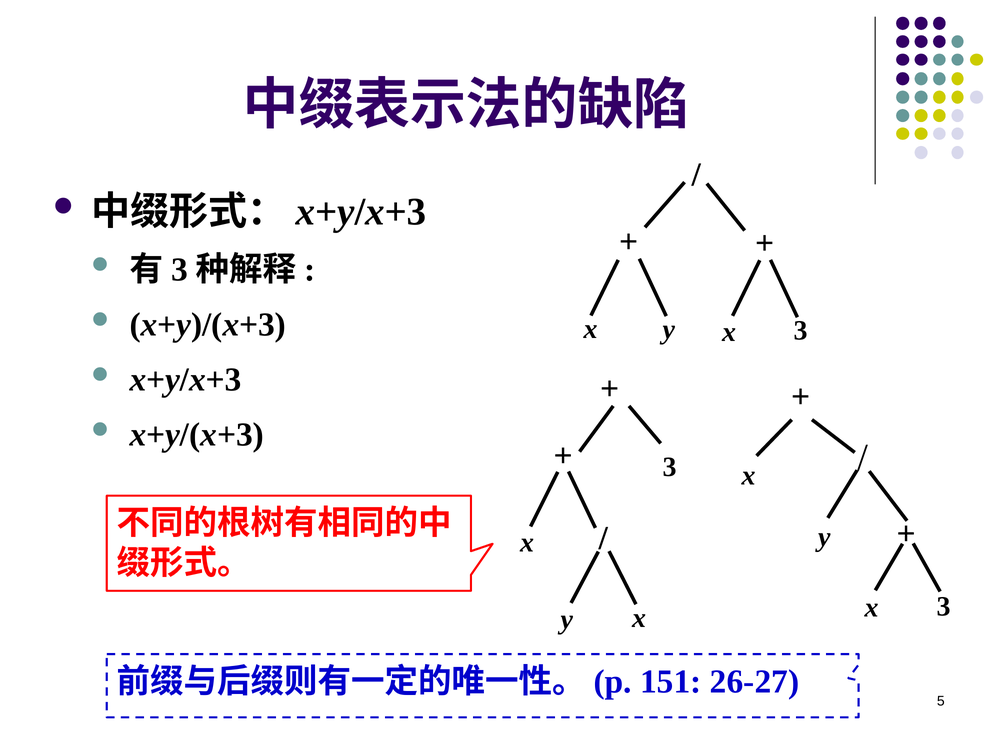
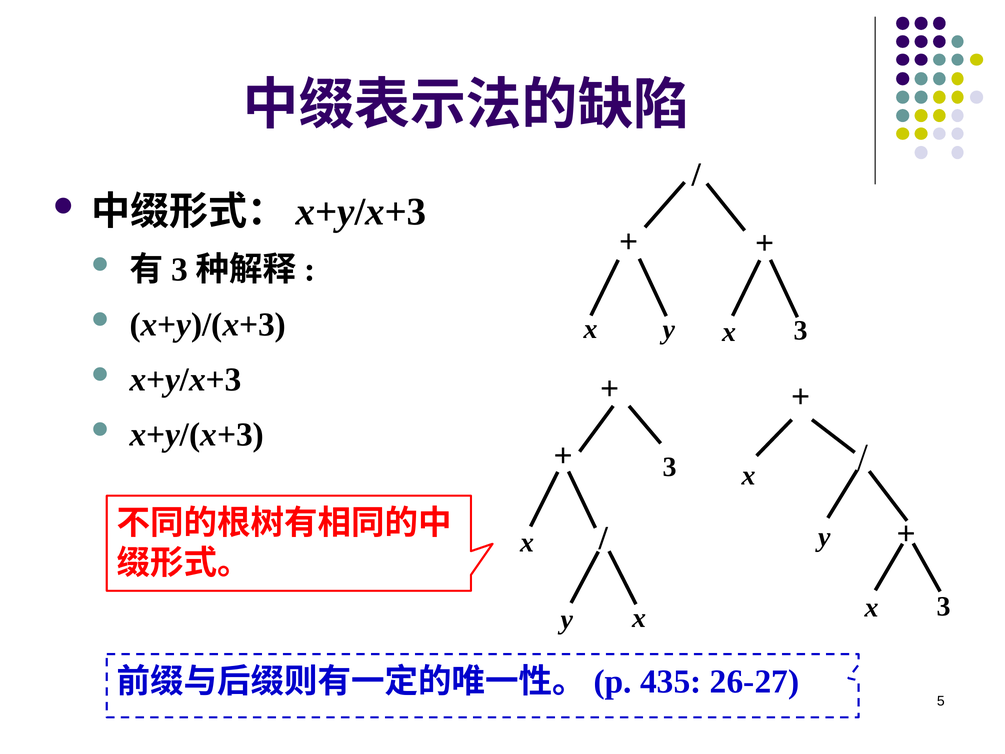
151: 151 -> 435 (671, 681)
